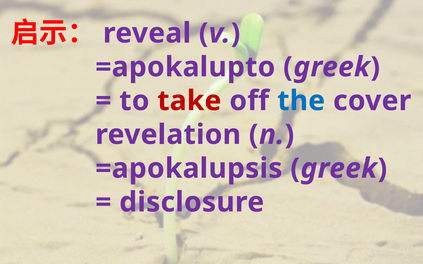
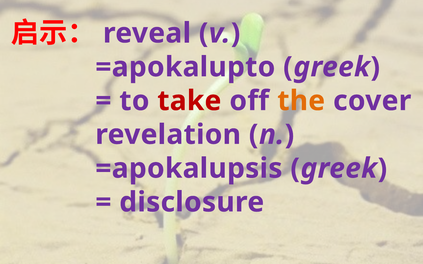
the colour: blue -> orange (301, 101)
